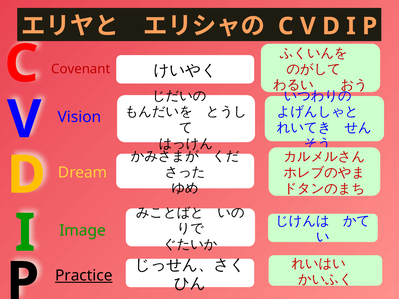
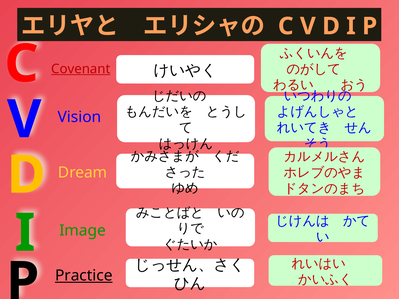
Covenant underline: none -> present (81, 69)
